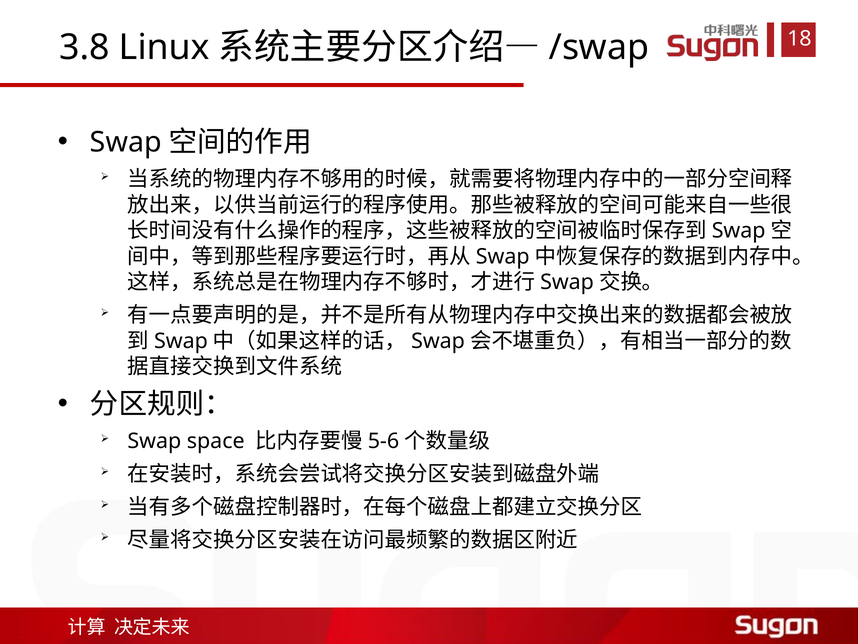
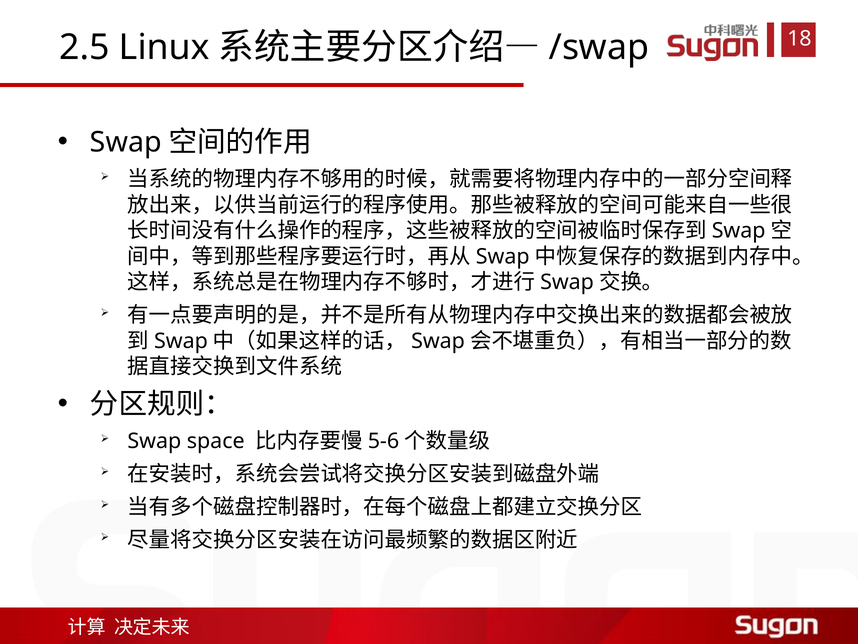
3.8: 3.8 -> 2.5 (84, 47)
